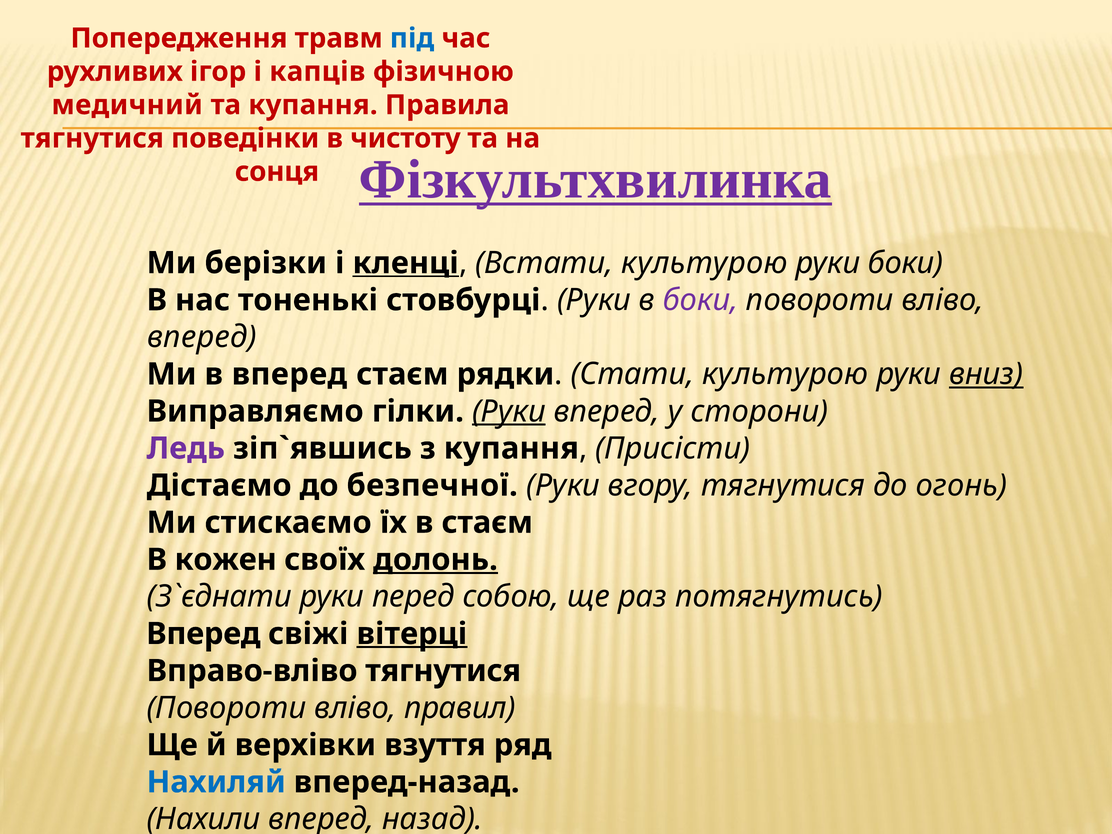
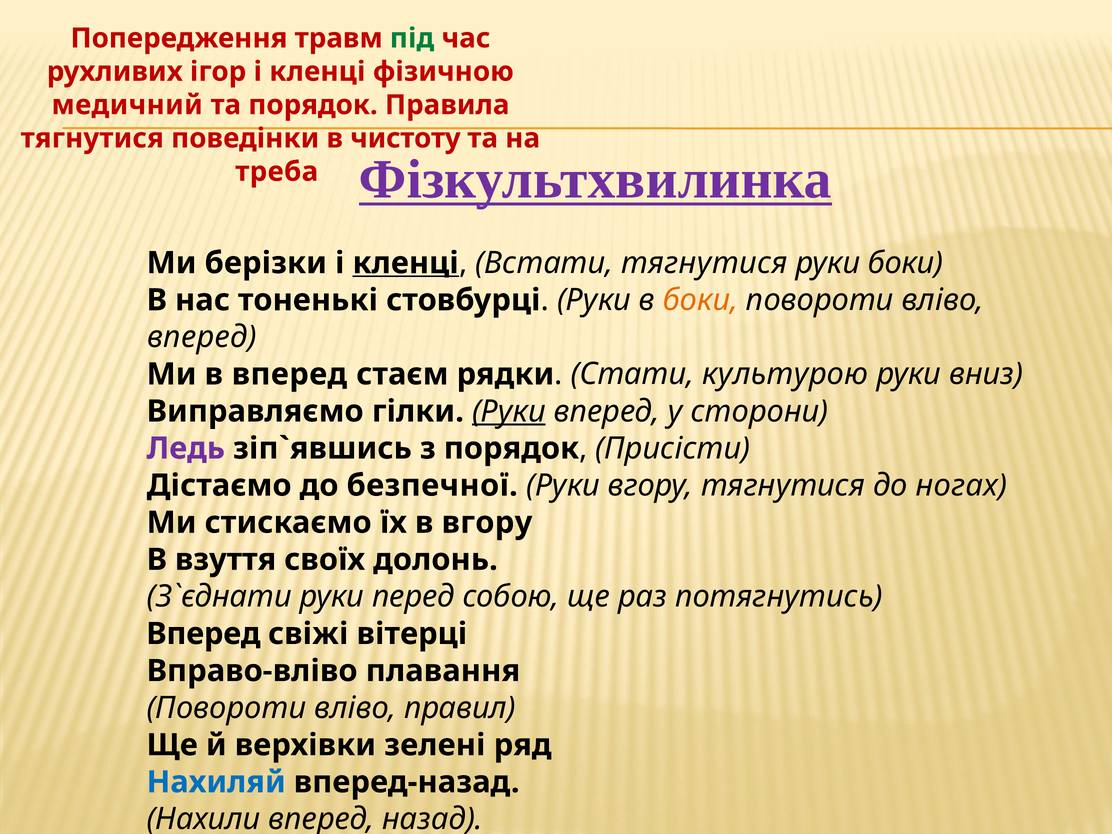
під colour: blue -> green (412, 38)
ігор і капців: капців -> кленці (317, 72)
та купання: купання -> порядок (313, 105)
сонця: сонця -> треба (277, 172)
Встати культурою: культурою -> тягнутися (704, 263)
боки colour: purple -> orange (700, 300)
вниз underline: present -> none (986, 374)
з купання: купання -> порядок (511, 448)
огонь: огонь -> ногах (961, 485)
в стаєм: стаєм -> вгору (487, 523)
кожен: кожен -> взуття (226, 560)
долонь underline: present -> none (435, 560)
вітерці underline: present -> none (412, 634)
Вправо-вліво тягнутися: тягнутися -> плавання (443, 671)
взуття: взуття -> зелені (435, 745)
